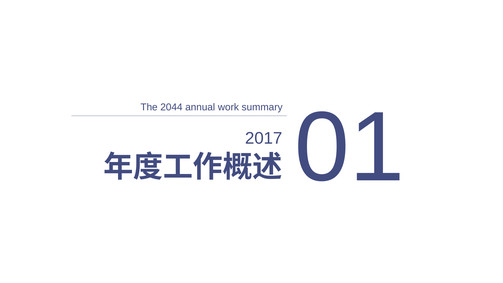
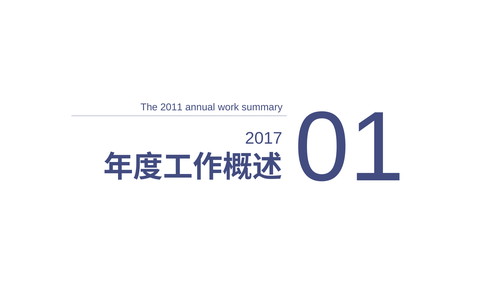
2044: 2044 -> 2011 (171, 107)
